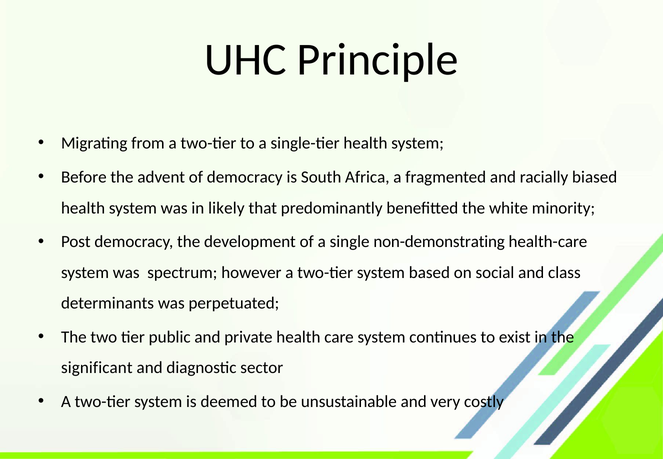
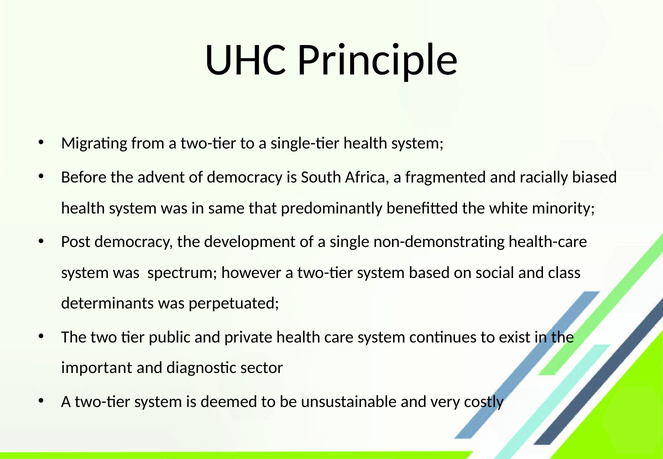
likely: likely -> same (226, 208)
significant: significant -> important (97, 368)
